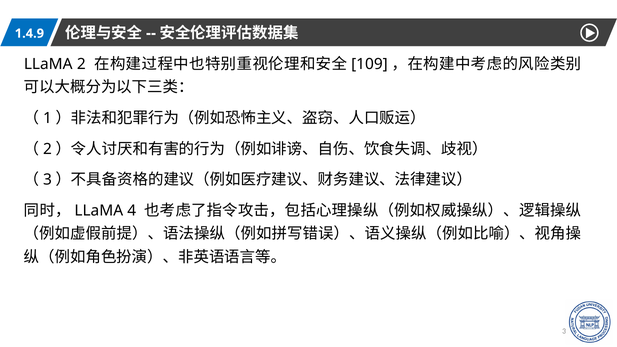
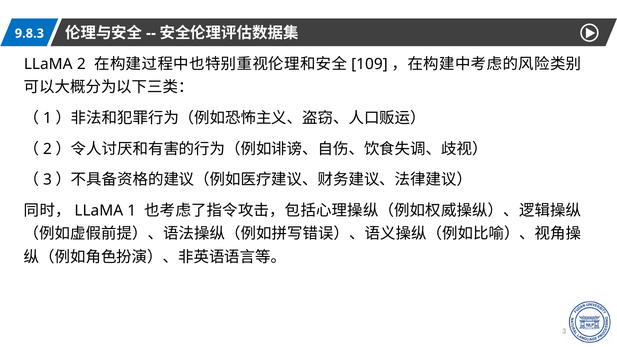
1.4.9: 1.4.9 -> 9.8.3 (29, 33)
LLaMA 4: 4 -> 1 (132, 211)
